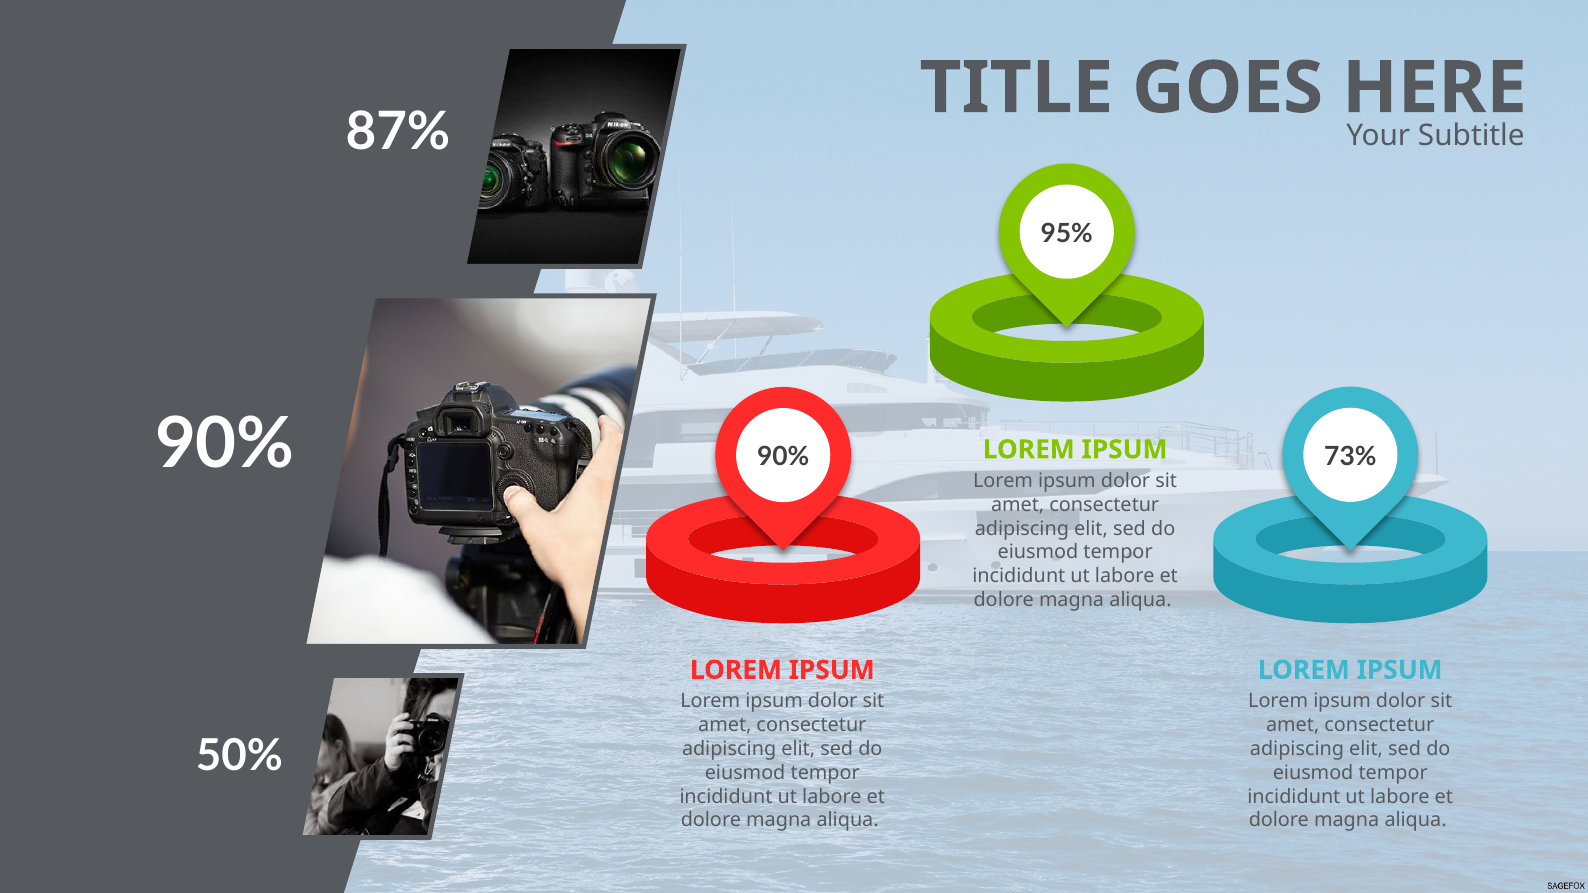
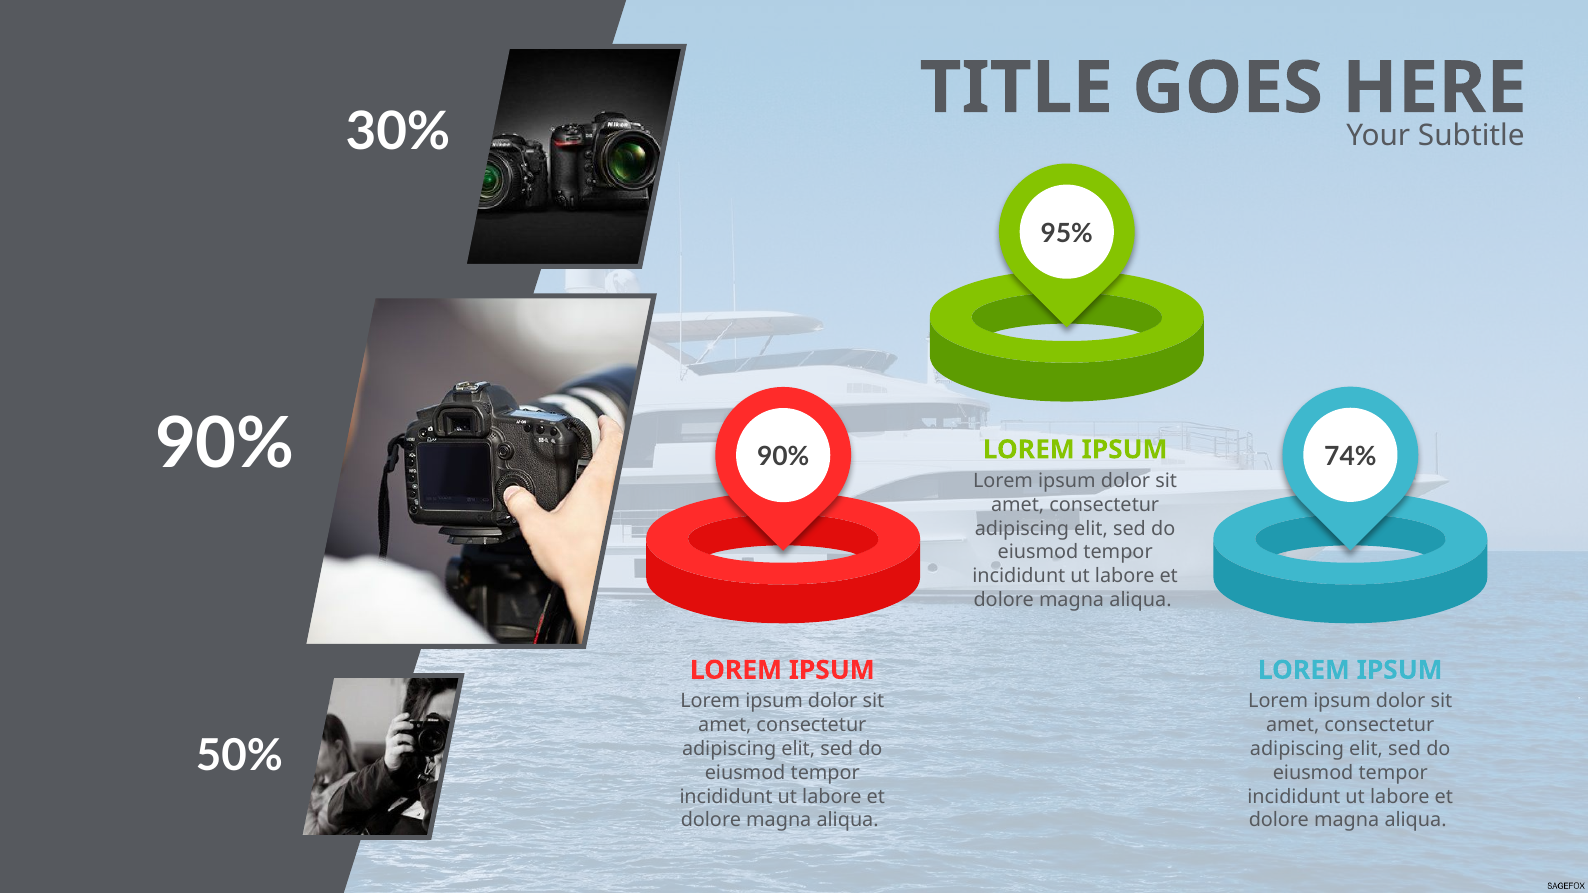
87%: 87% -> 30% (398, 132)
73%: 73% -> 74% (1350, 457)
